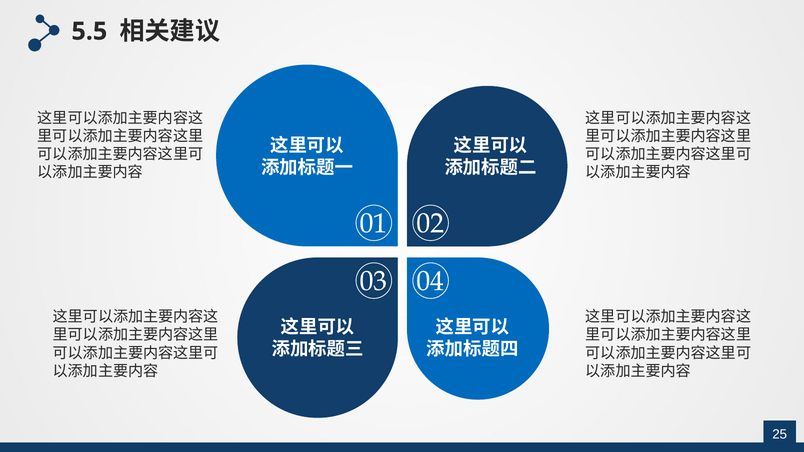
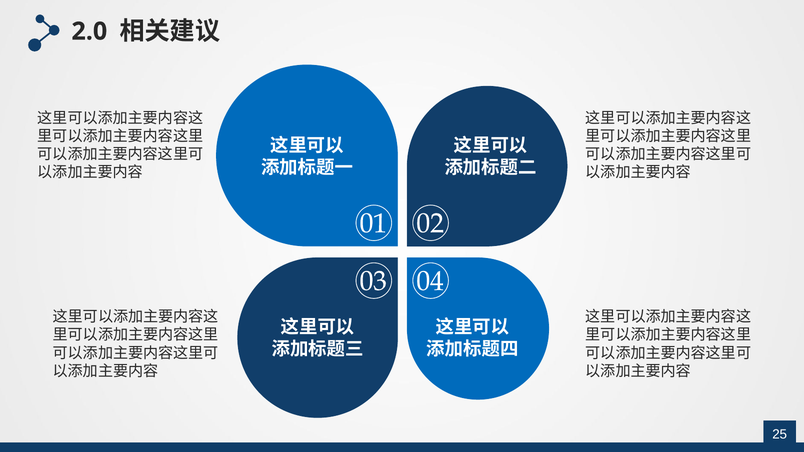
5.5: 5.5 -> 2.0 (89, 31)
